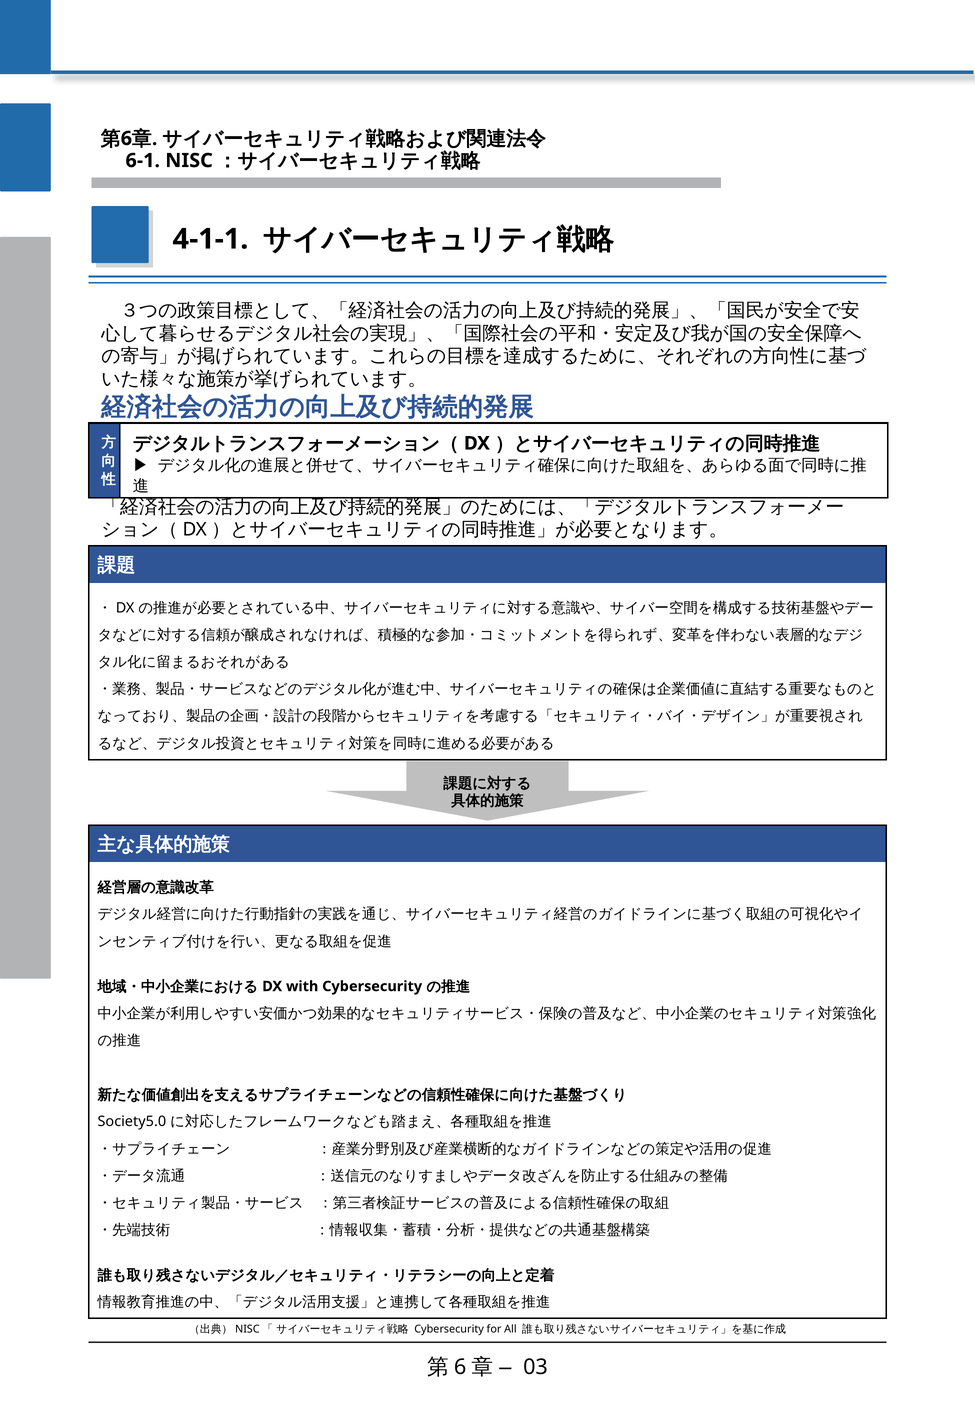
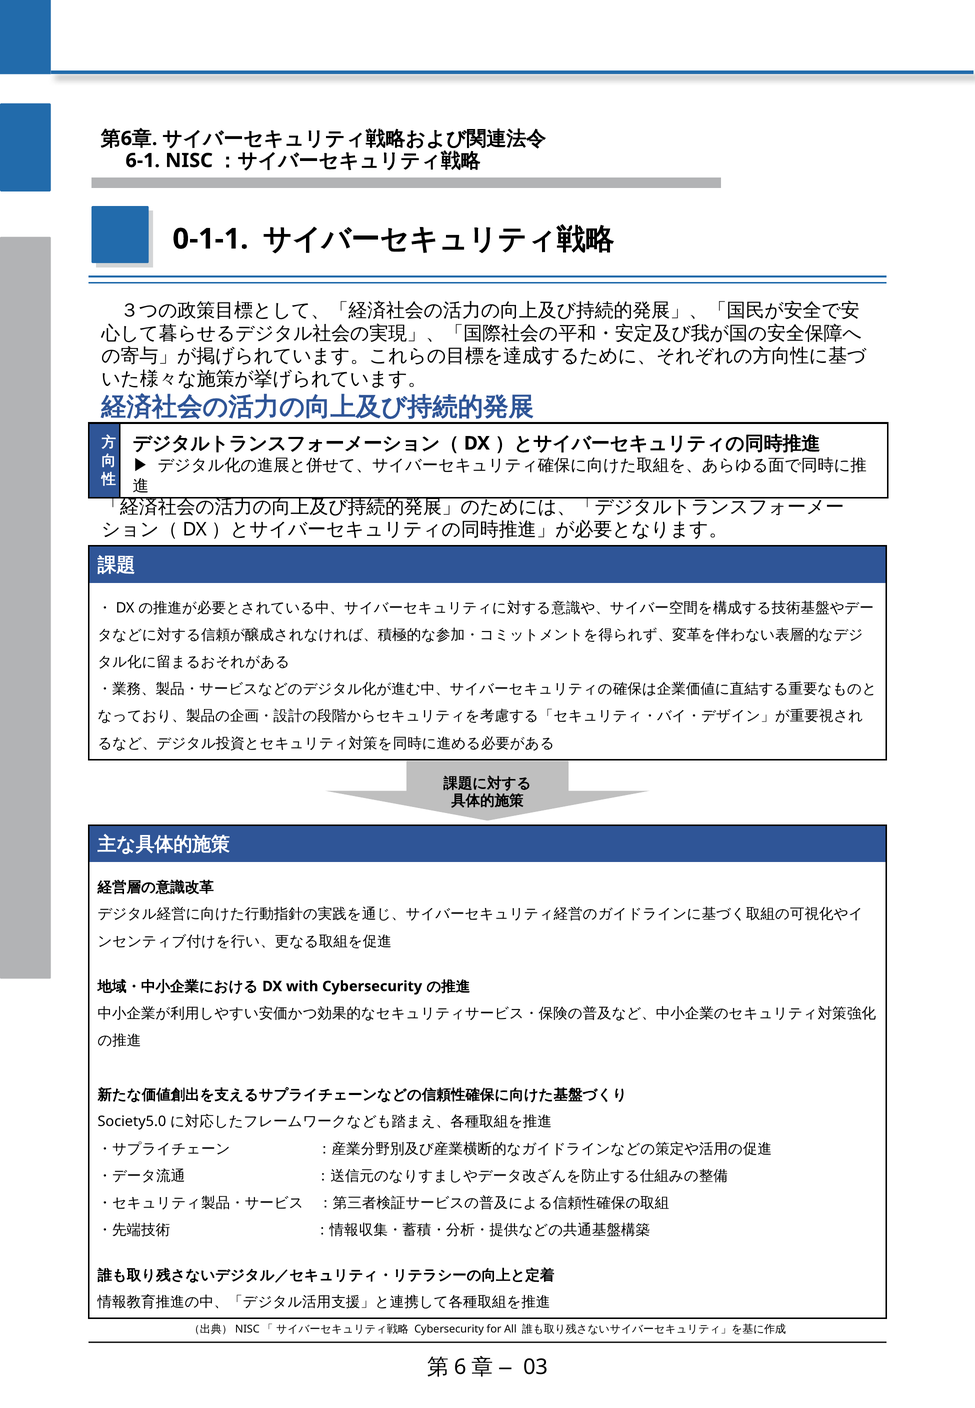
4-1-1: 4-1-1 -> 0-1-1 (210, 239)
